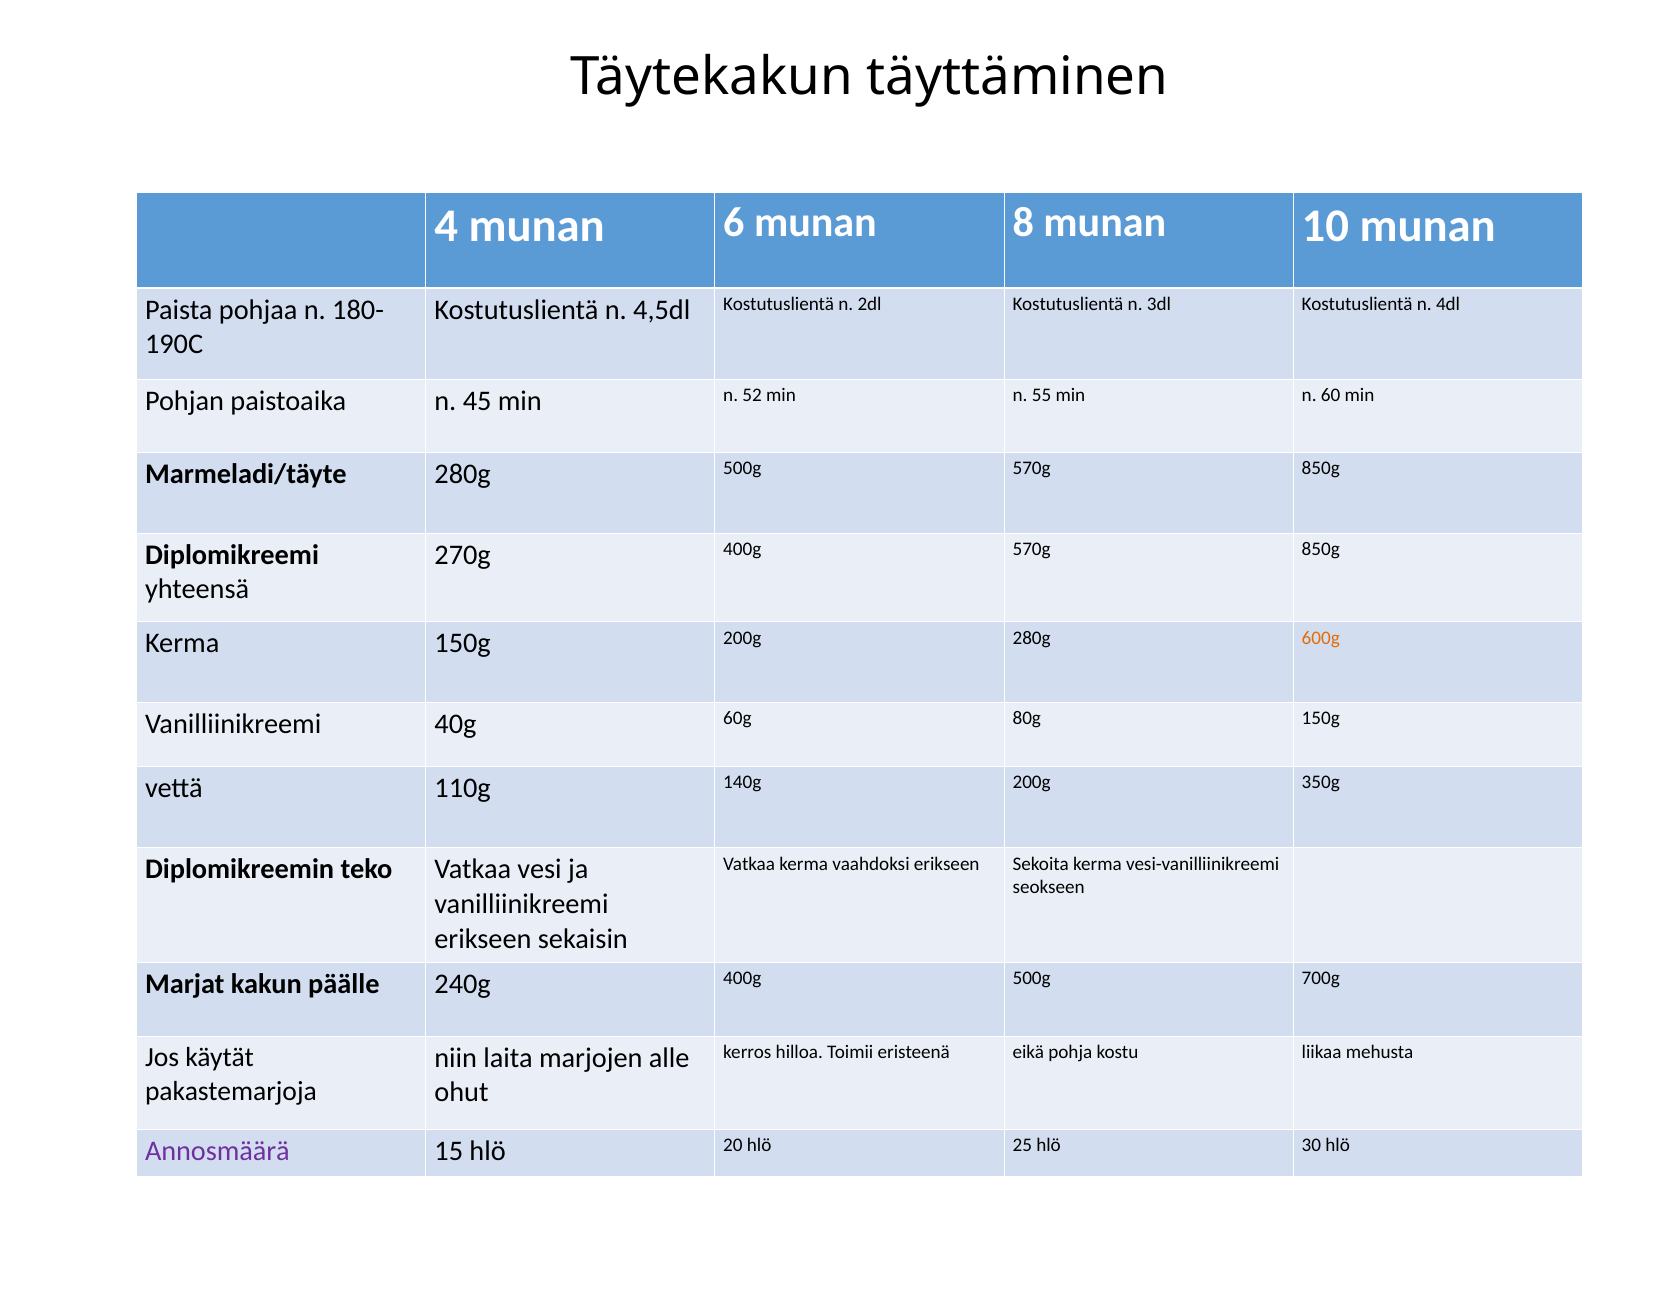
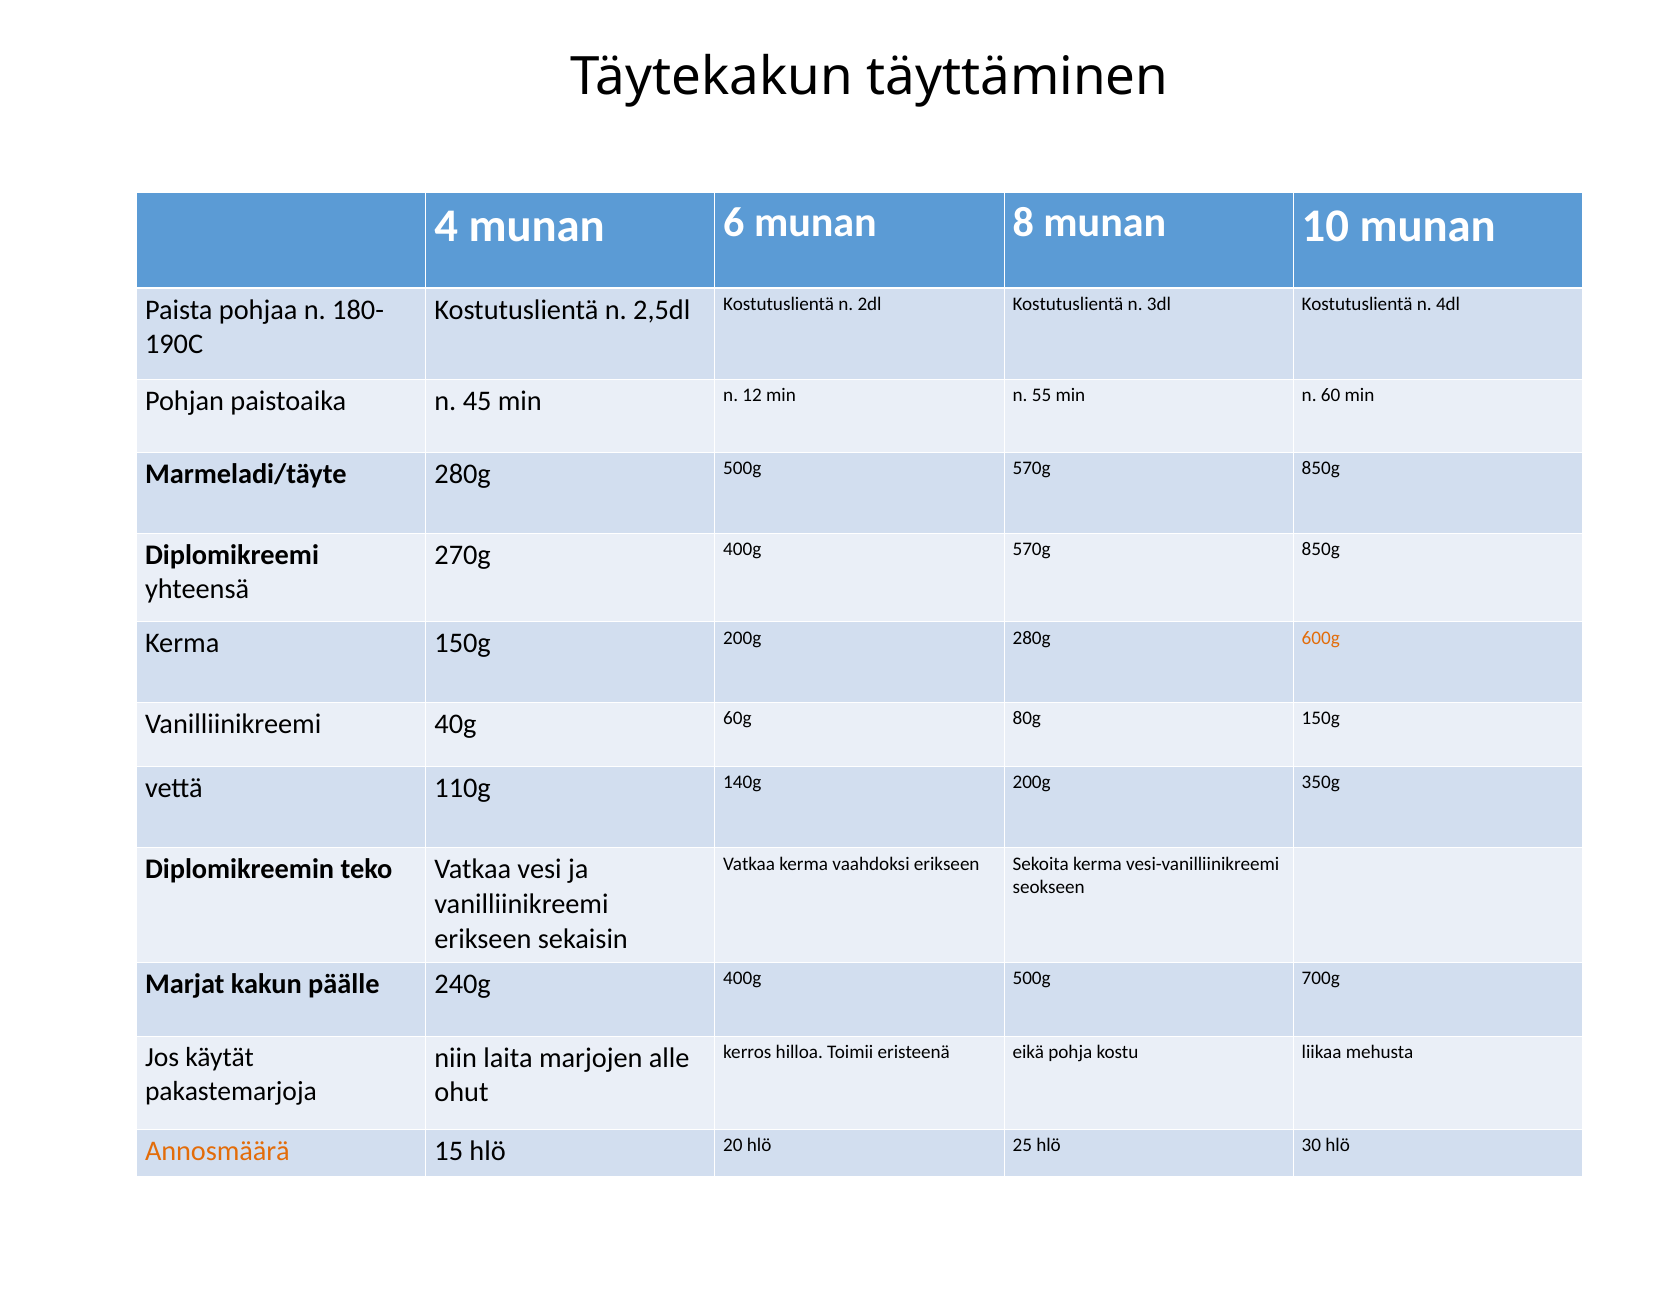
4,5dl: 4,5dl -> 2,5dl (662, 310)
52: 52 -> 12 (752, 395)
Annosmäärä colour: purple -> orange (217, 1151)
